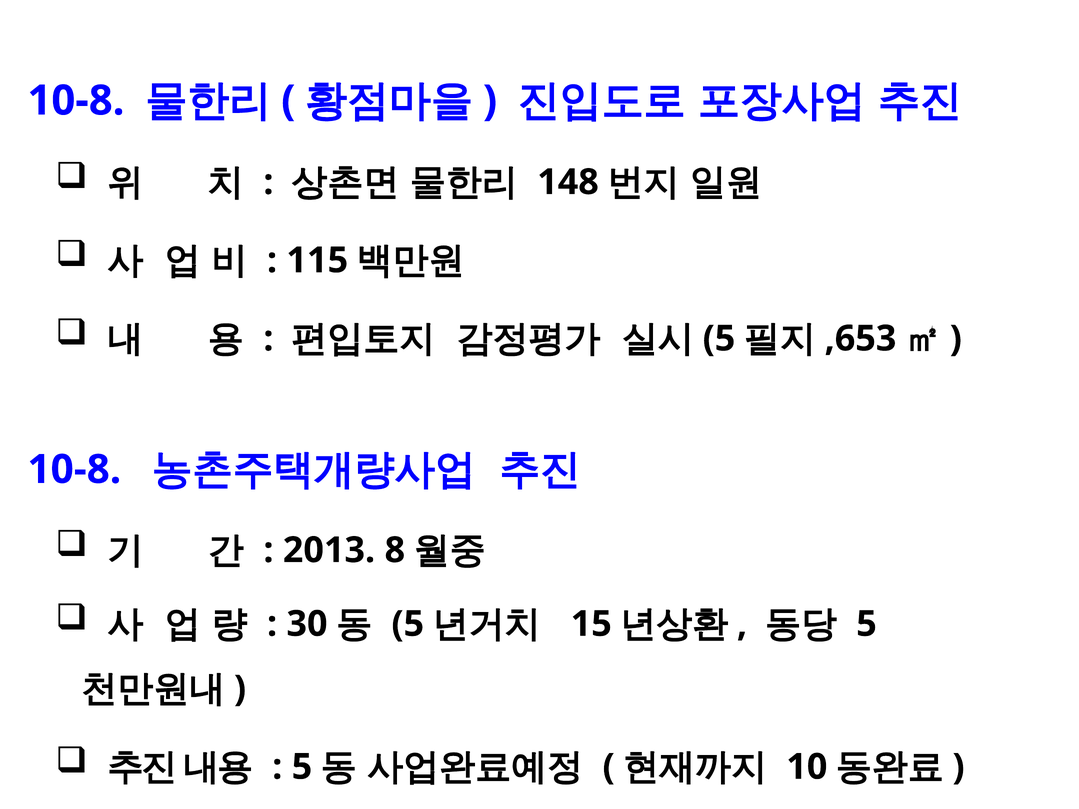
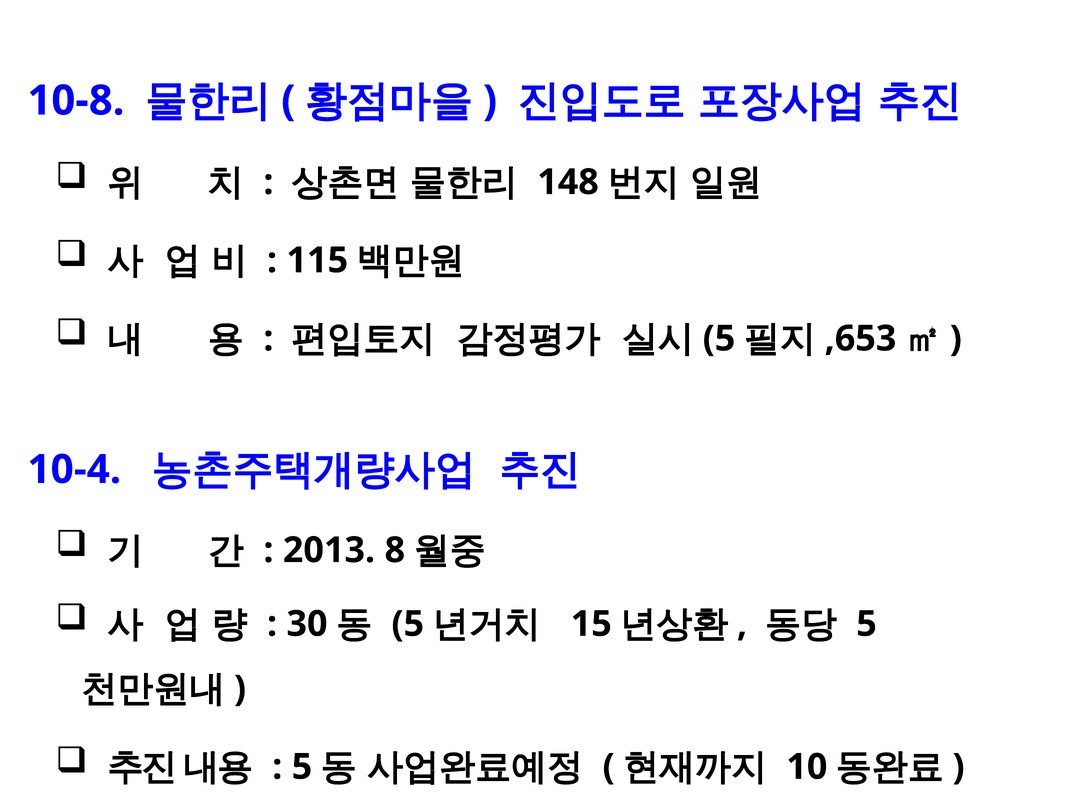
10-8: 10-8 -> 10-4 (74, 470)
